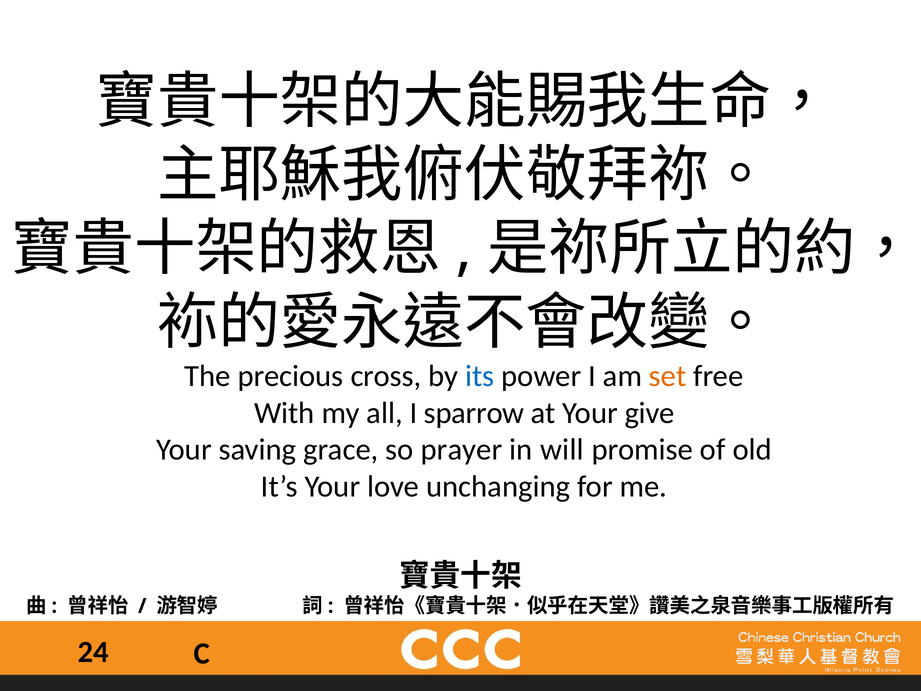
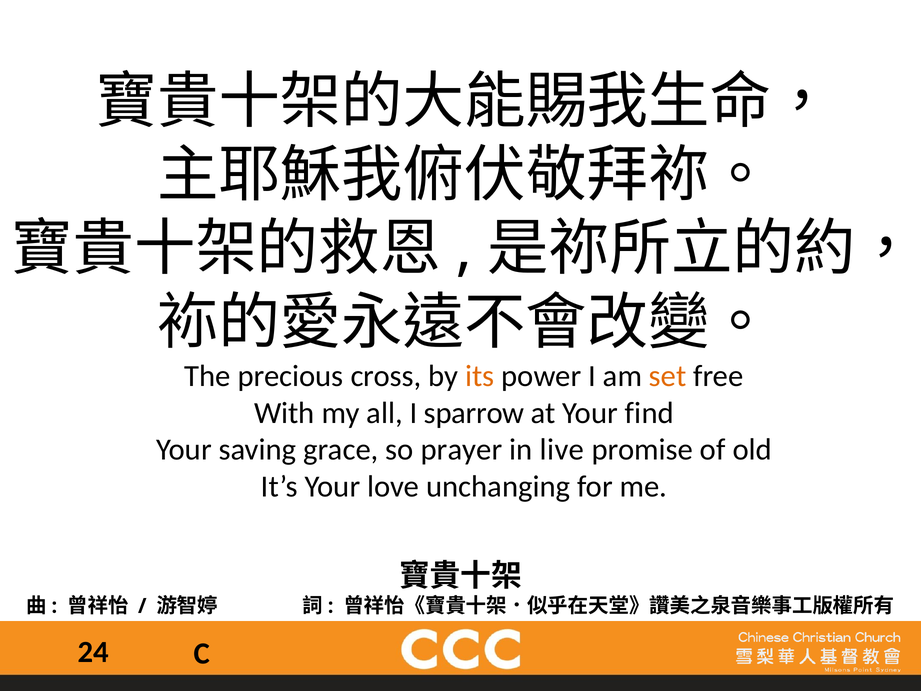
its colour: blue -> orange (480, 376)
give: give -> find (649, 413)
will: will -> live (562, 450)
